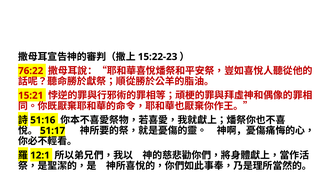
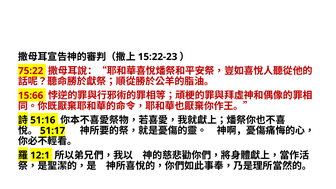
76:22: 76:22 -> 75:22 (31, 71)
15:21: 15:21 -> 15:66 (31, 95)
